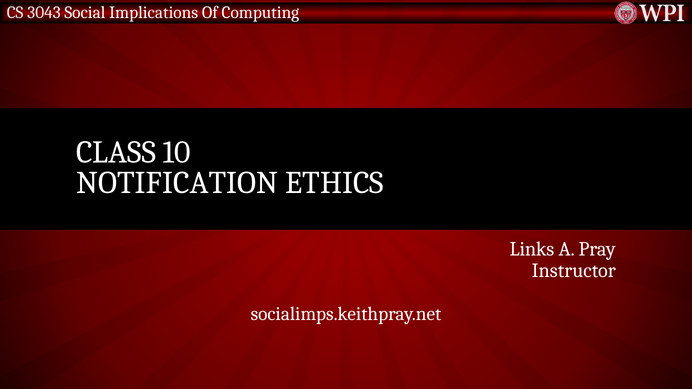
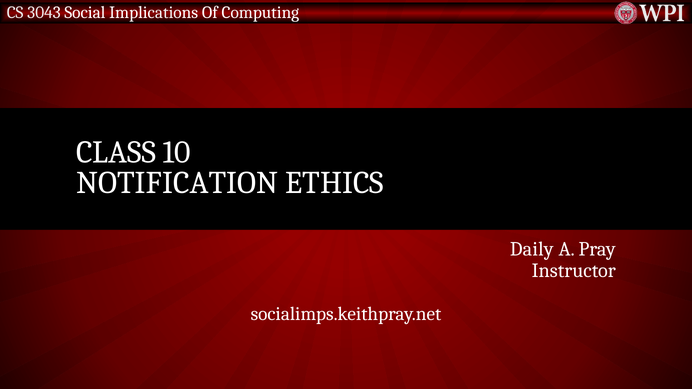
Links: Links -> Daily (532, 249)
